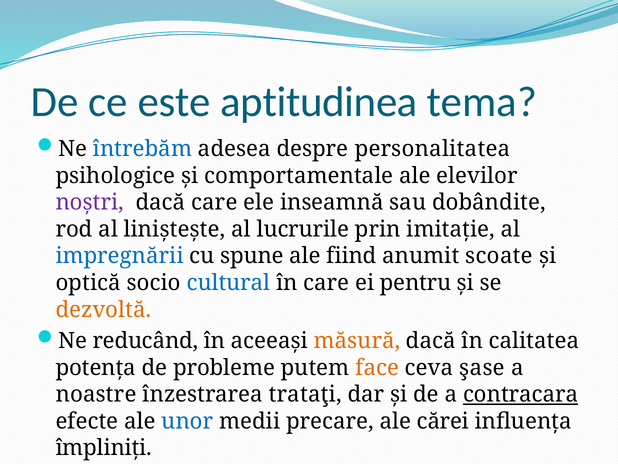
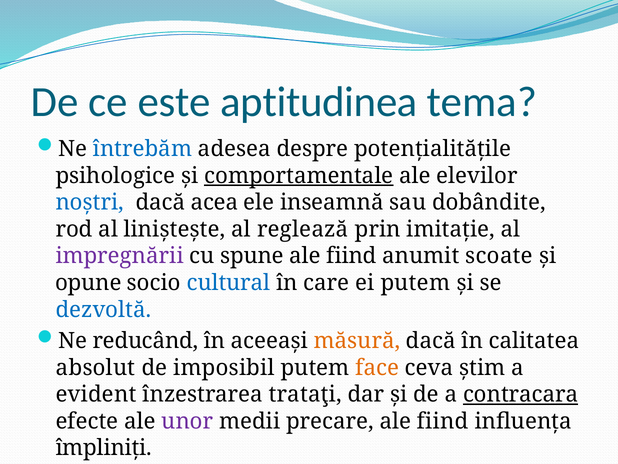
personalitatea: personalitatea -> potențialitățile (433, 149)
comportamentale underline: none -> present (299, 176)
noștri colour: purple -> blue (90, 202)
dacă care: care -> acea (215, 202)
lucrurile: lucrurile -> reglează (303, 229)
impregnării colour: blue -> purple (120, 256)
optică: optică -> opune (88, 283)
ei pentru: pentru -> putem (415, 283)
dezvoltă colour: orange -> blue (103, 309)
potența: potența -> absolut (96, 367)
probleme: probleme -> imposibil (224, 367)
şase: şase -> știm (482, 367)
noastre: noastre -> evident (96, 394)
unor colour: blue -> purple (187, 421)
precare ale cărei: cărei -> fiind (443, 421)
